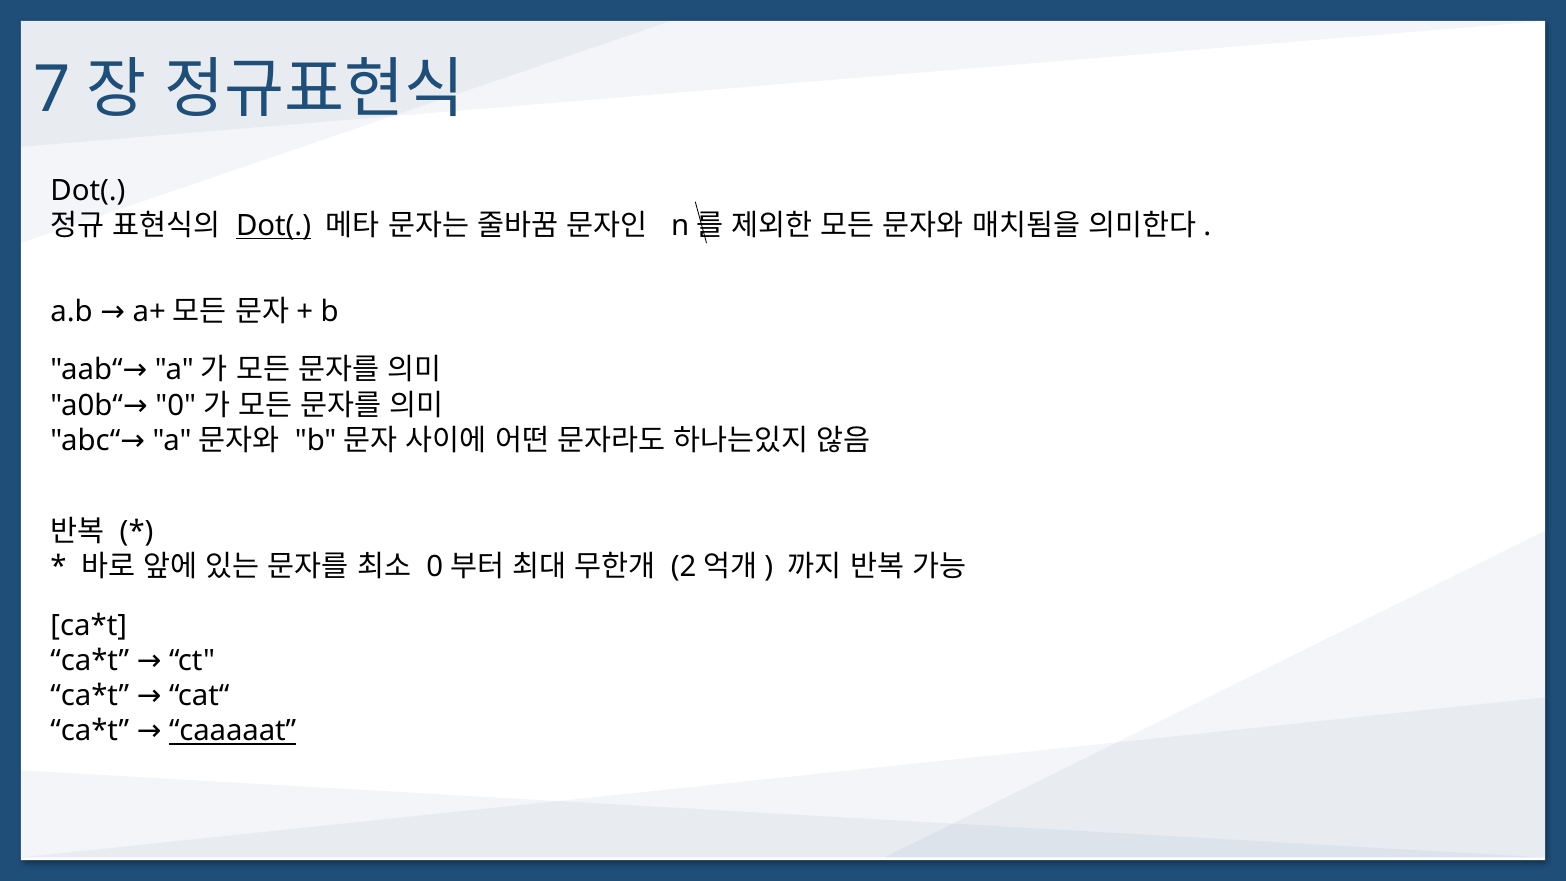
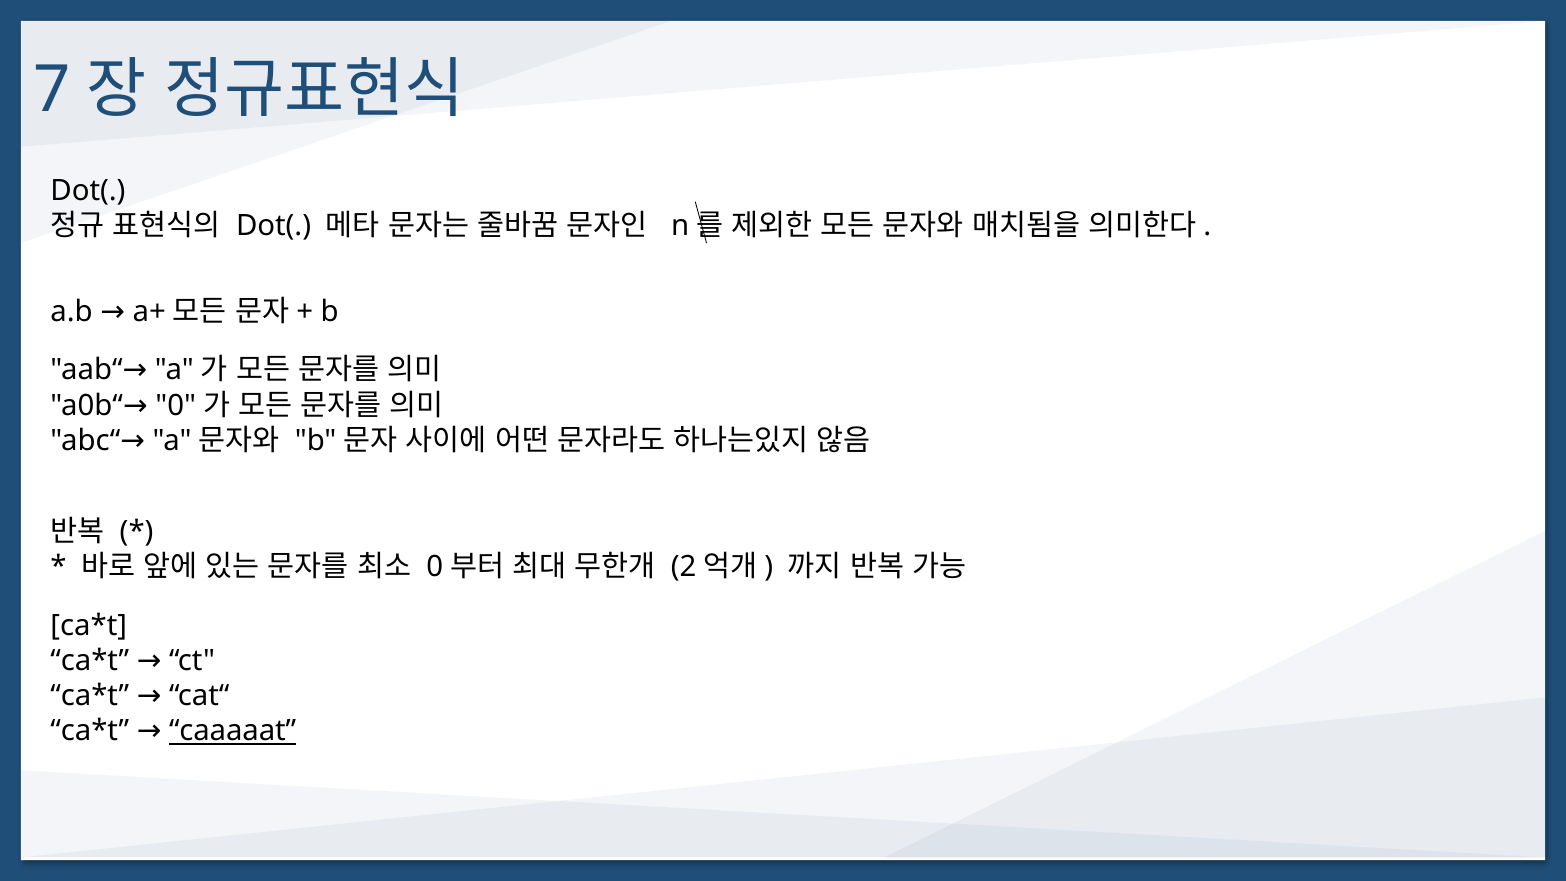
Dot( underline: present -> none (274, 226)
